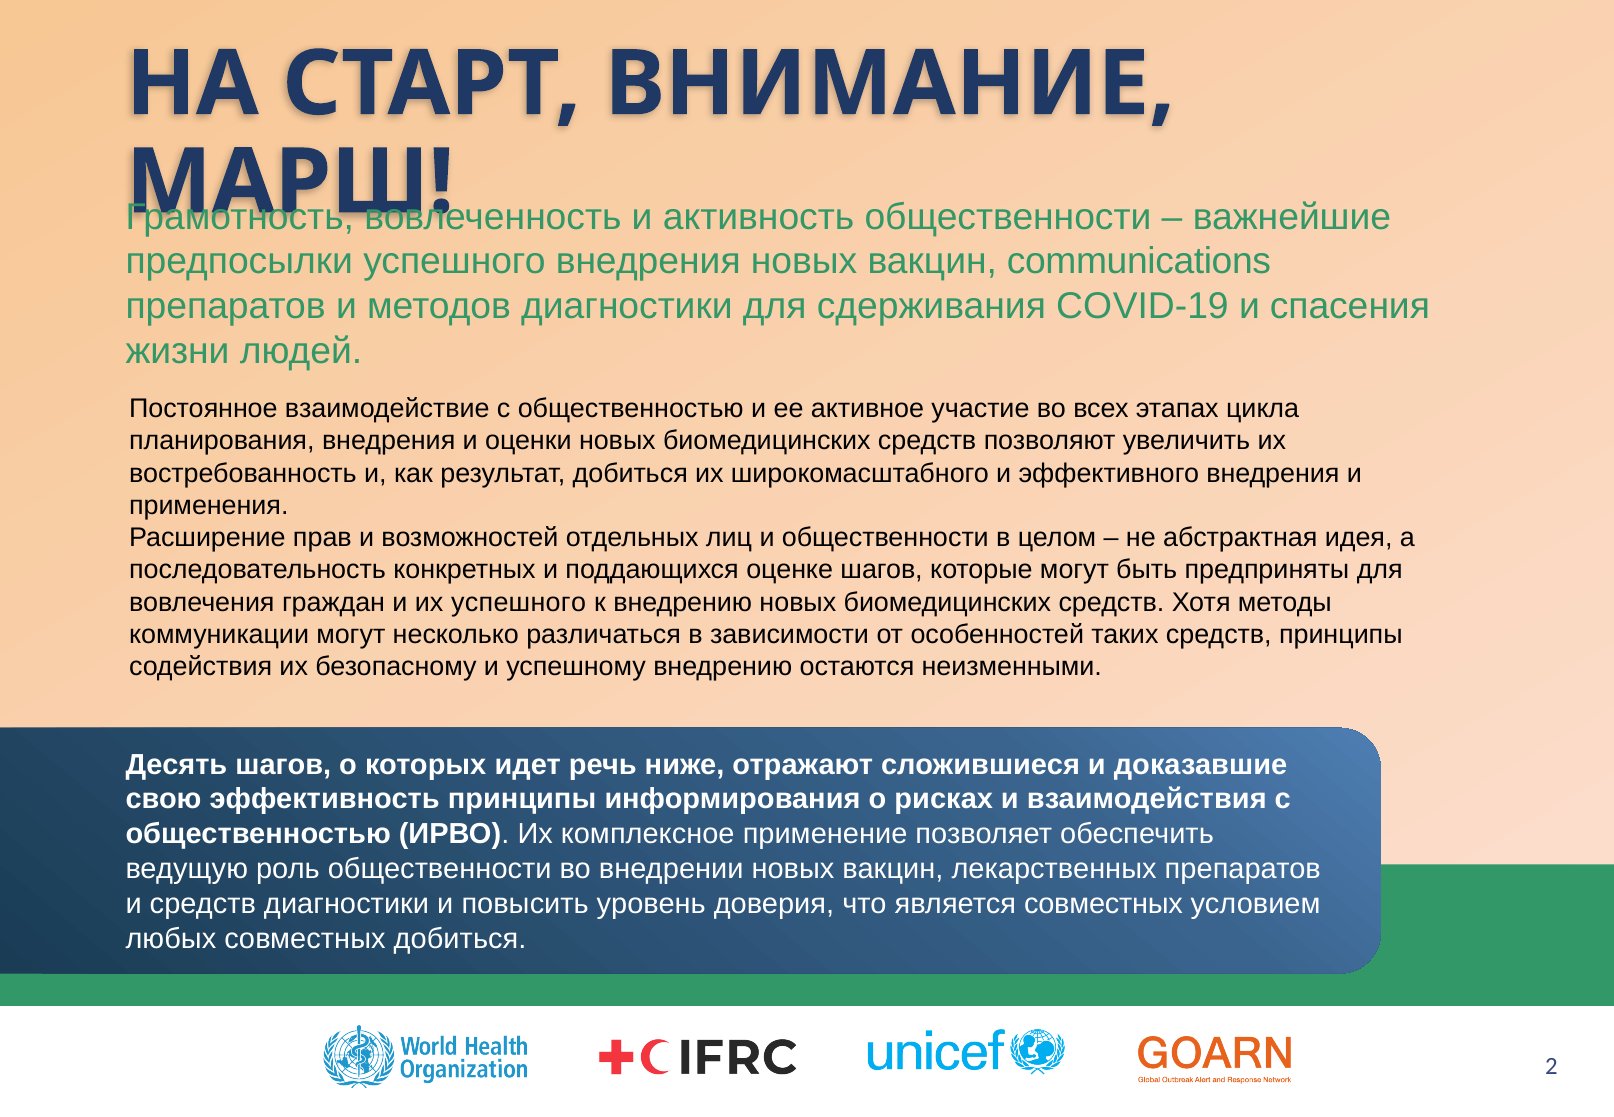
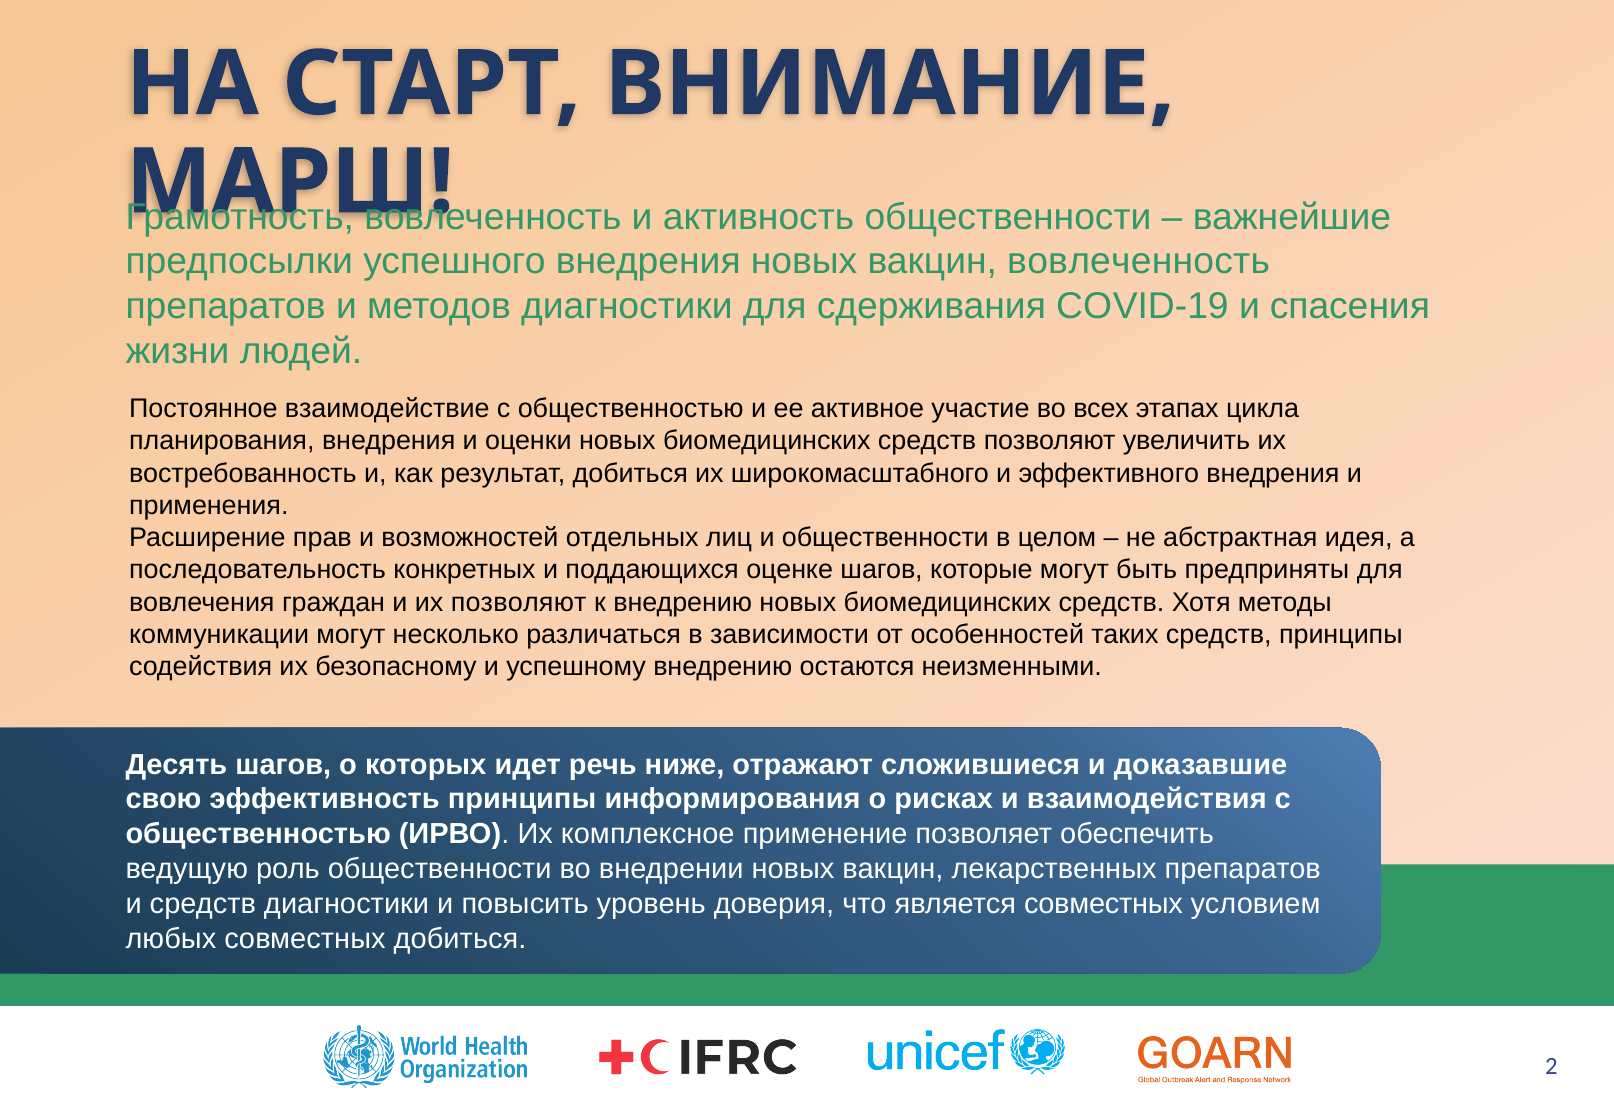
вакцин communications: communications -> вовлеченность (1139, 262)
их успешного: успешного -> позволяют (519, 603)
